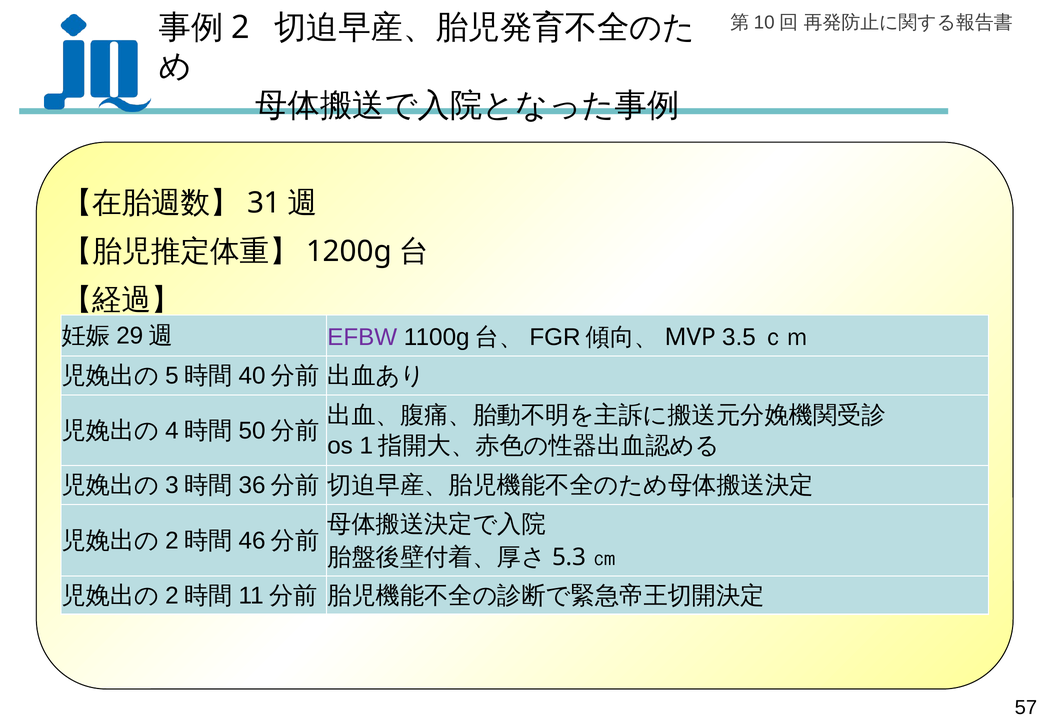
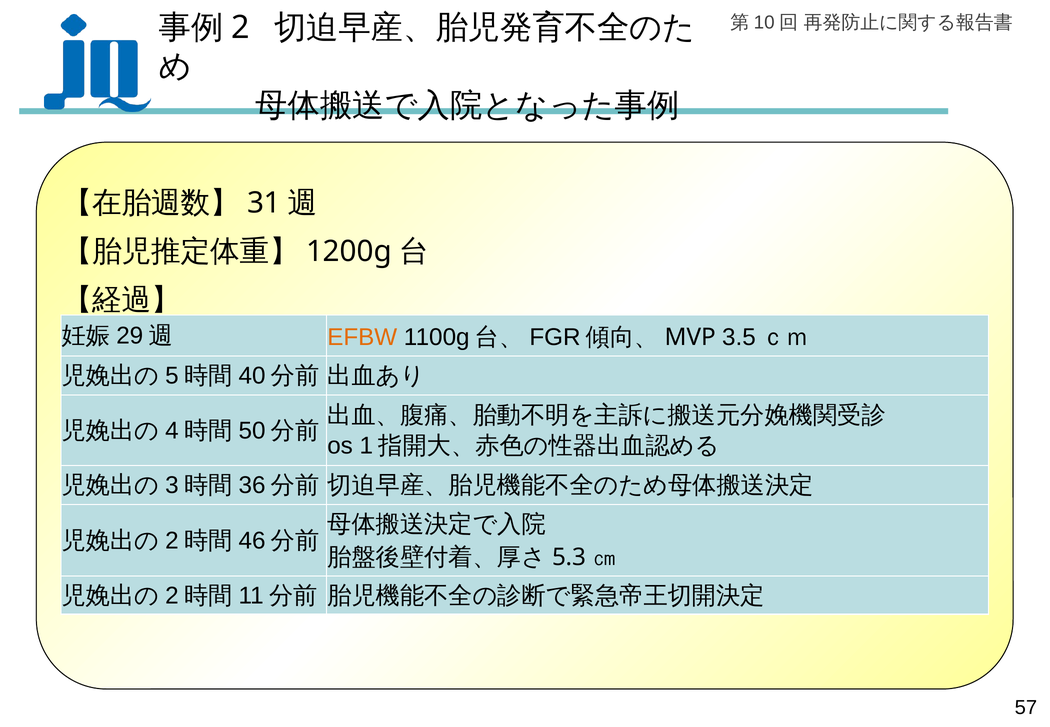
EFBW colour: purple -> orange (362, 337)
